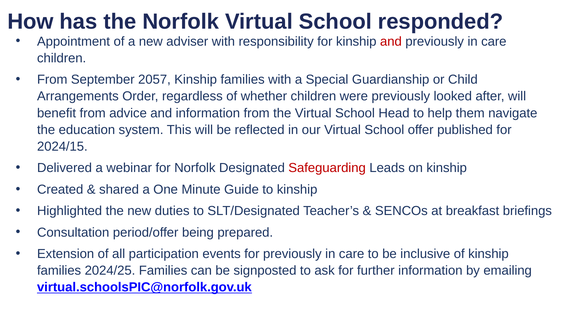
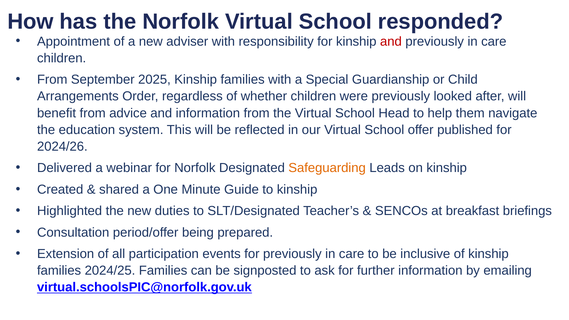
2057: 2057 -> 2025 (154, 80)
2024/15: 2024/15 -> 2024/26 (62, 147)
Safeguarding colour: red -> orange (327, 168)
